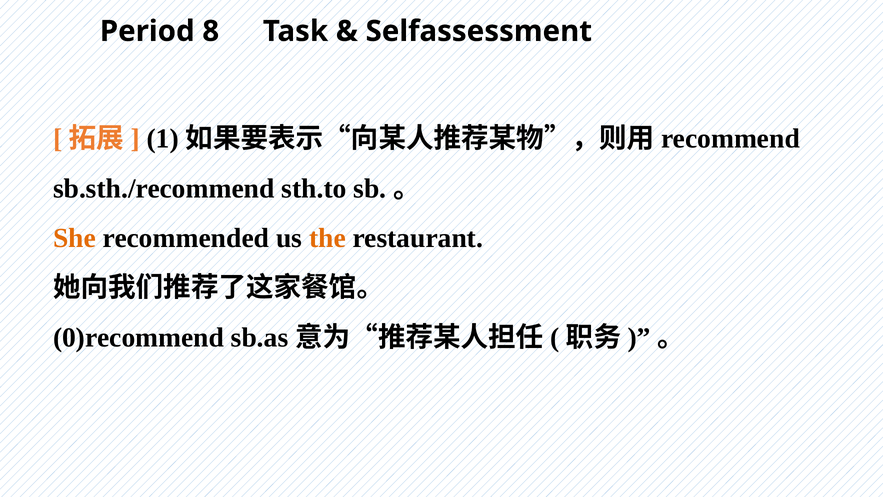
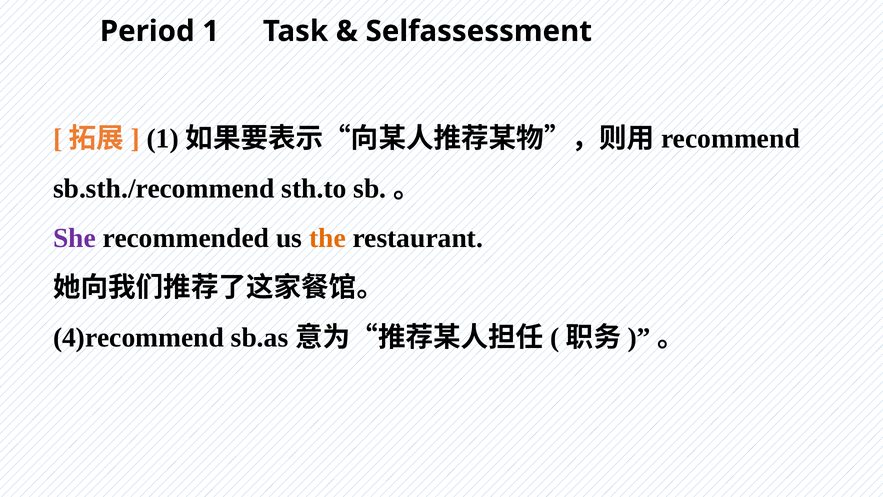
Period 8: 8 -> 1 (211, 31)
She colour: orange -> purple (75, 238)
0)recommend: 0)recommend -> 4)recommend (139, 337)
